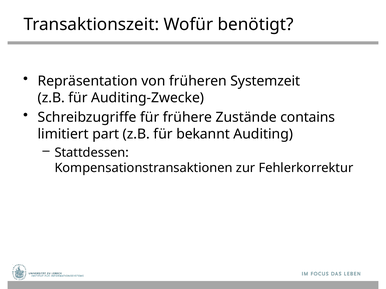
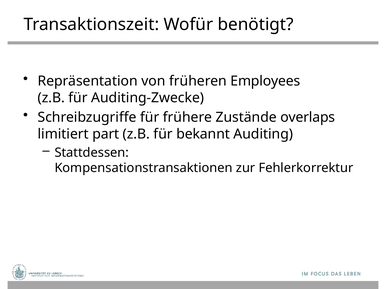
Systemzeit: Systemzeit -> Employees (265, 81)
contains: contains -> overlaps (308, 118)
